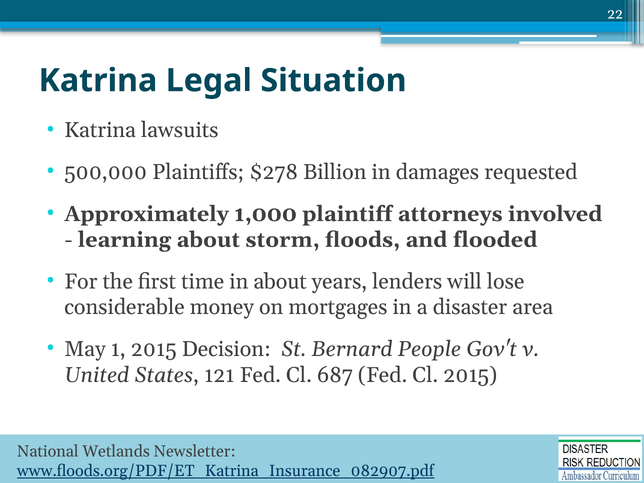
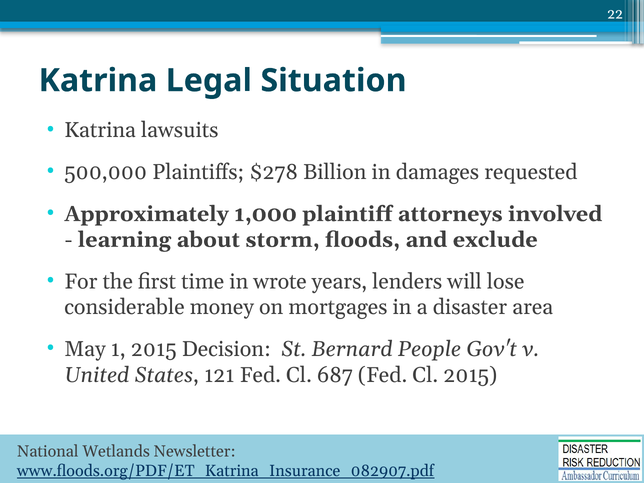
flooded: flooded -> exclude (495, 240)
in about: about -> wrote (280, 282)
